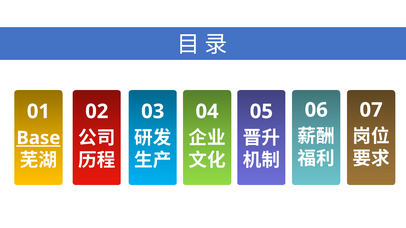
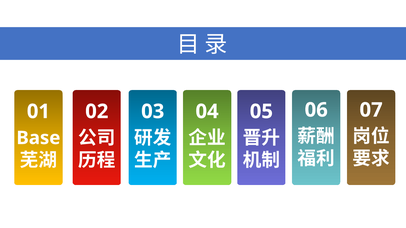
Base underline: present -> none (38, 138)
